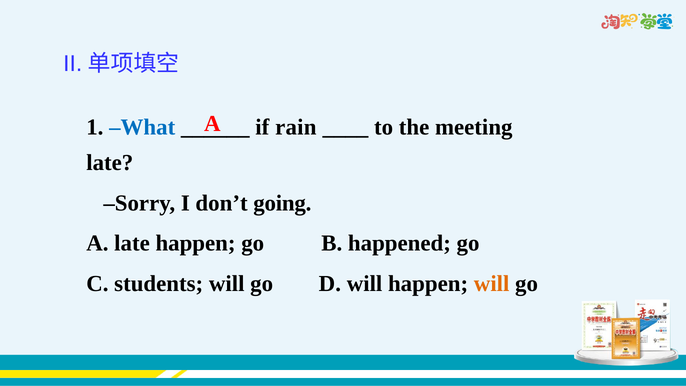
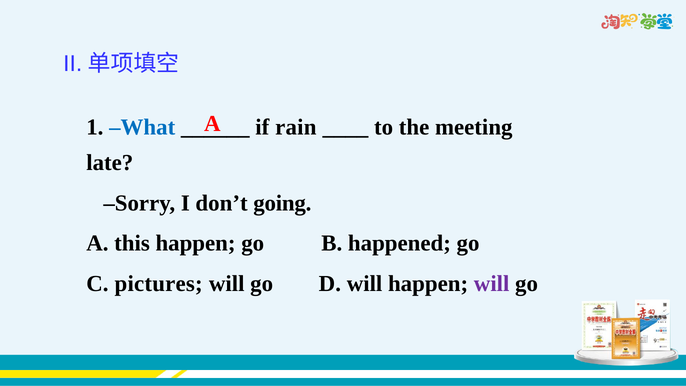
A late: late -> this (132, 243)
students: students -> pictures (159, 283)
will colour: orange -> purple (492, 283)
